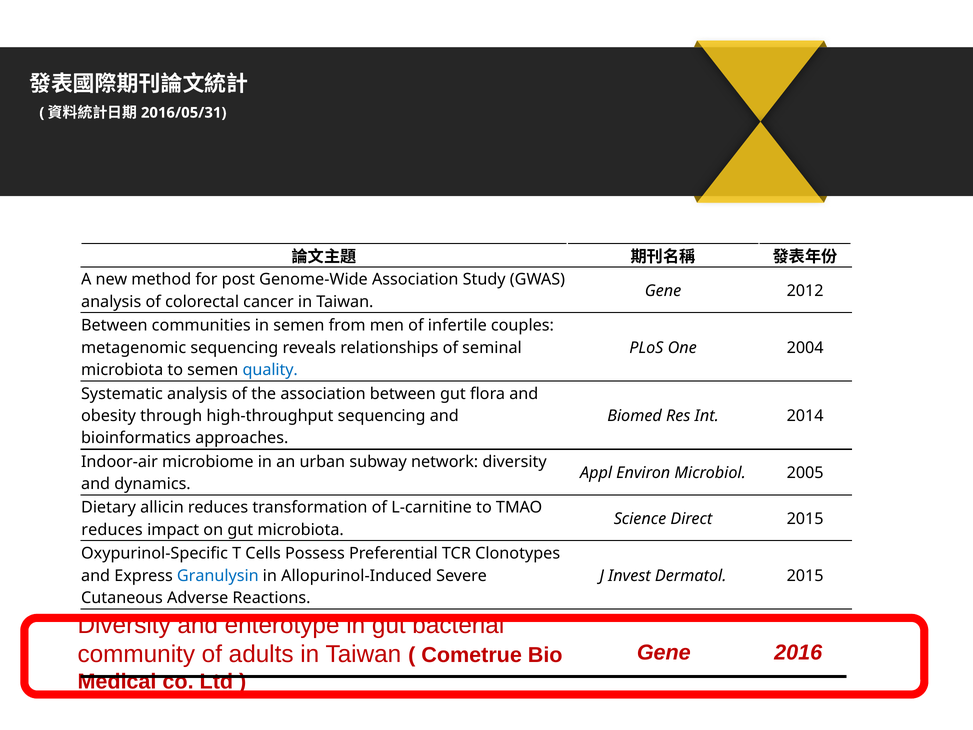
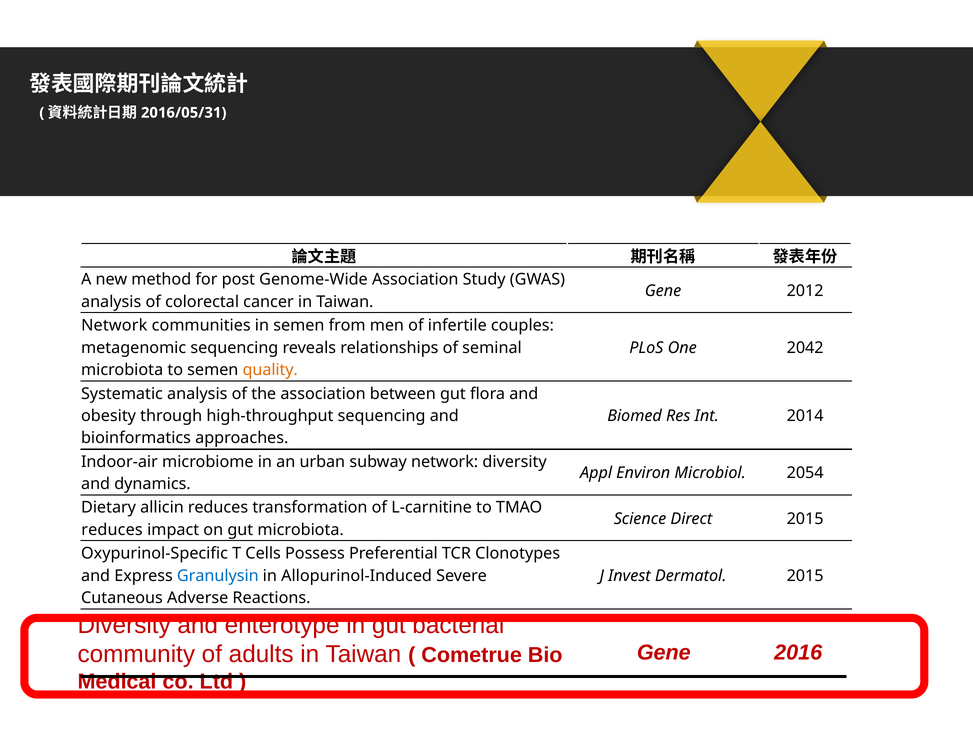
Between: Between -> Network (114, 325)
2004: 2004 -> 2042 (805, 348)
quality colour: blue -> orange (270, 370)
2005: 2005 -> 2054 (805, 473)
